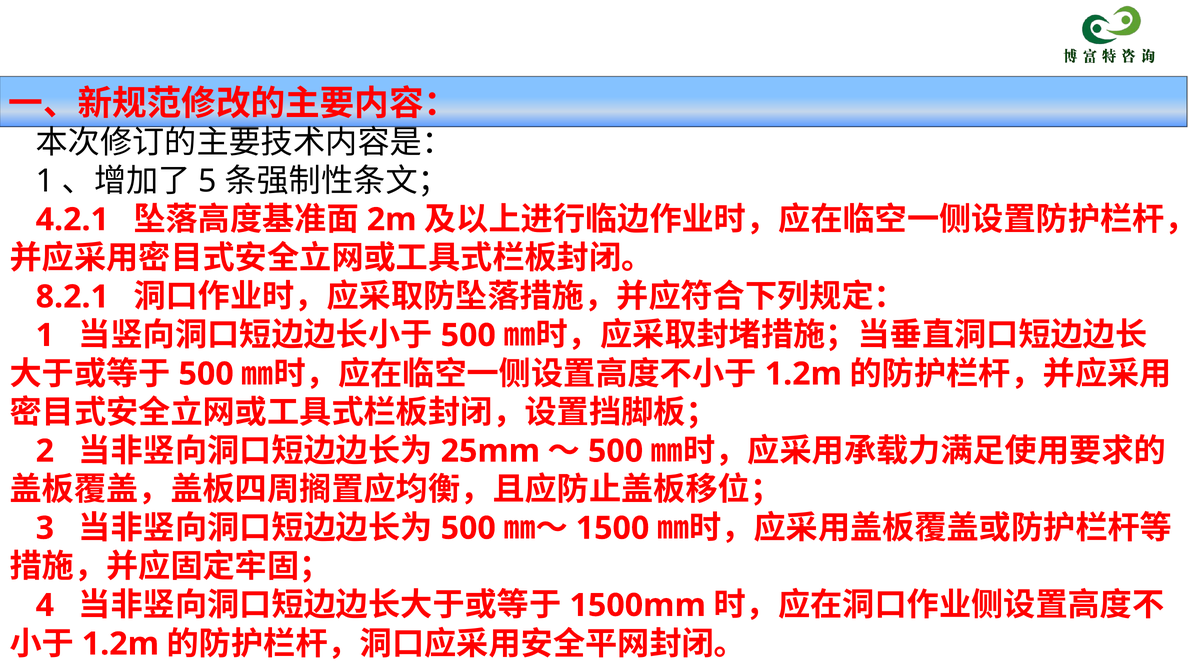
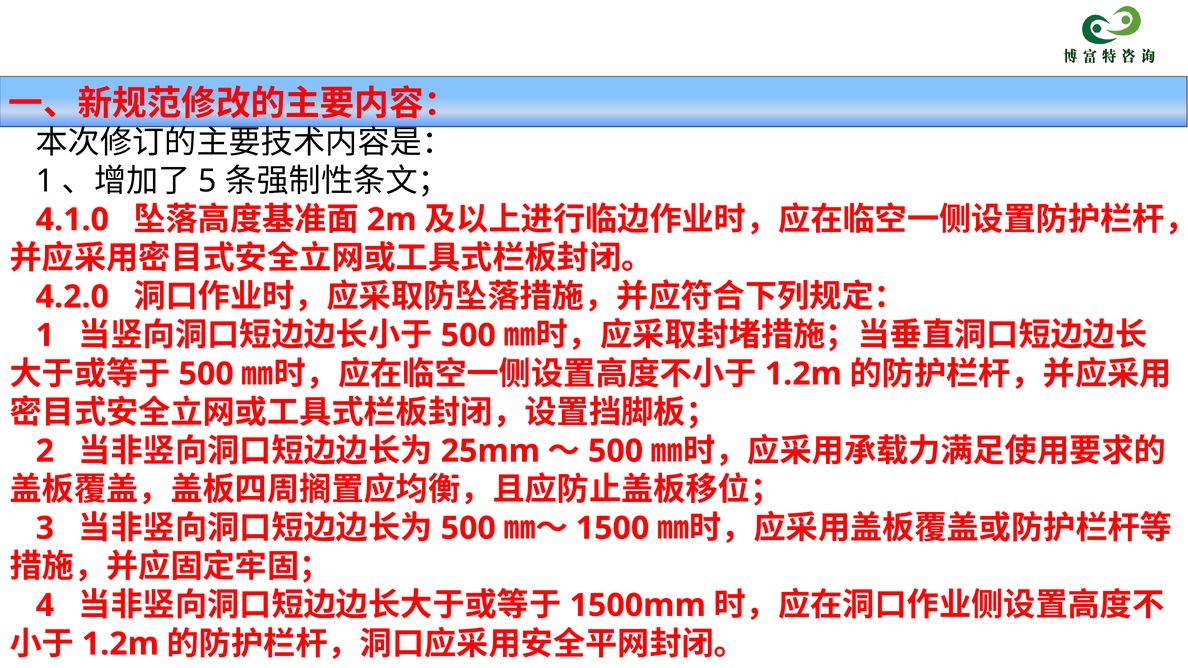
4.2.1: 4.2.1 -> 4.1.0 (72, 220)
8.2.1: 8.2.1 -> 4.2.0 (72, 297)
